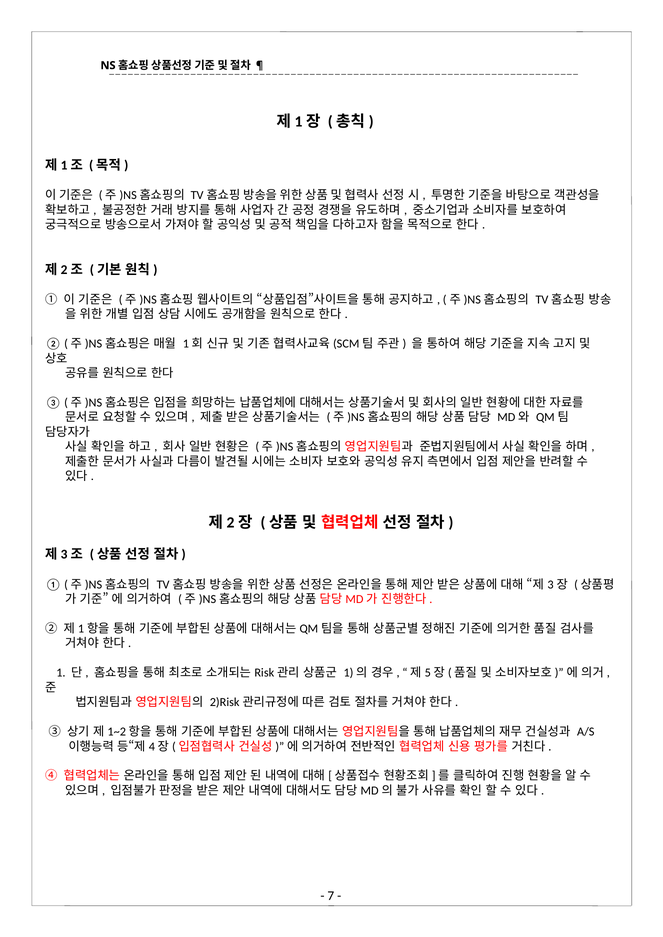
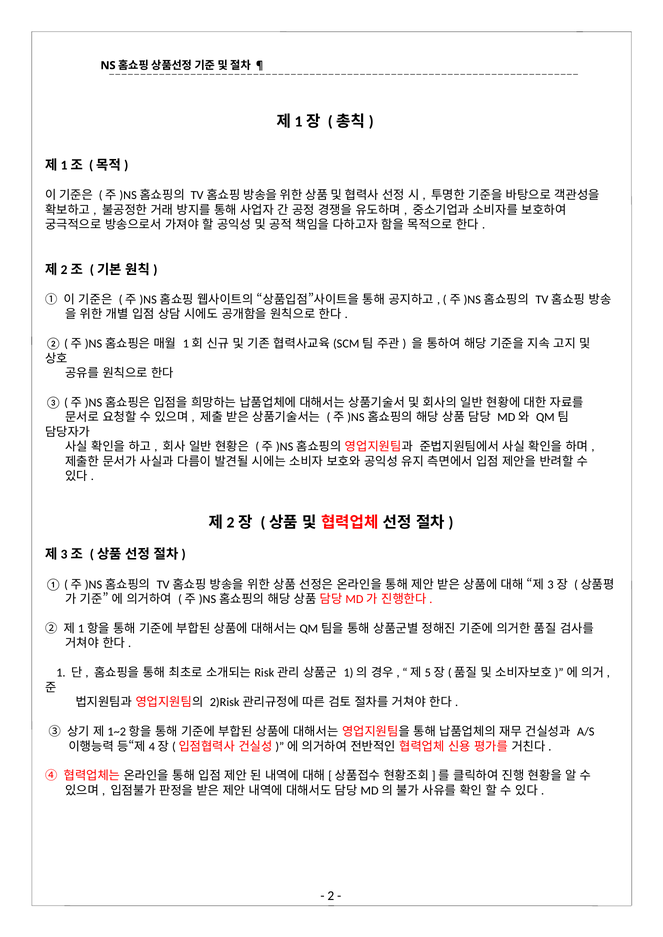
7: 7 -> 2 (331, 896)
